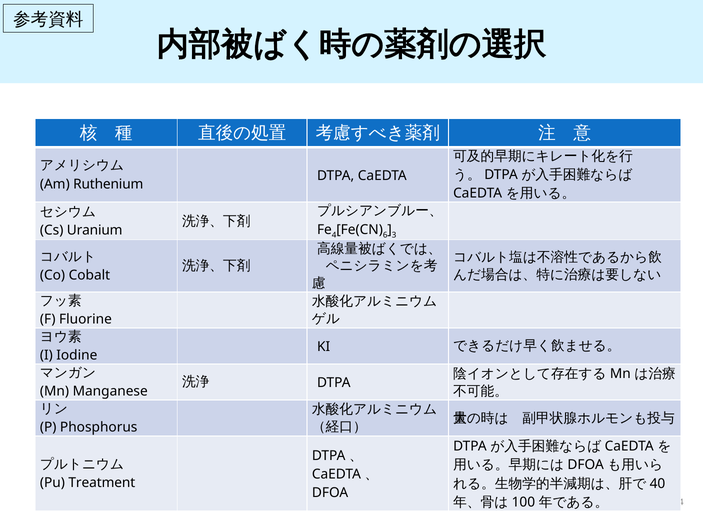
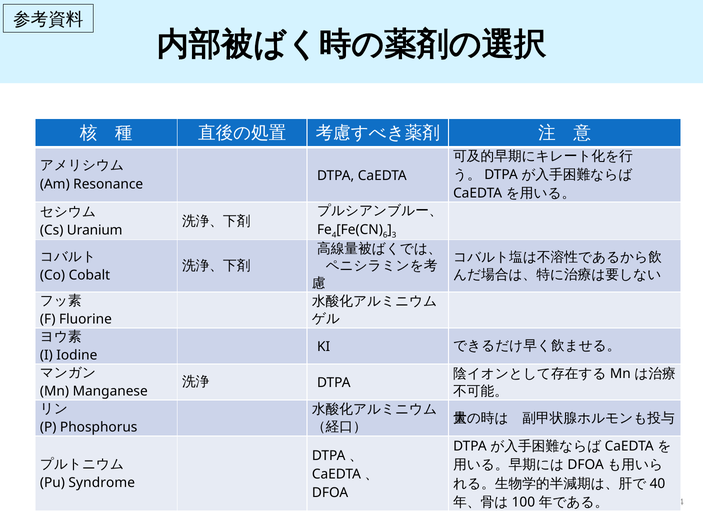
Ruthenium: Ruthenium -> Resonance (108, 184)
Treatment: Treatment -> Syndrome (102, 483)
